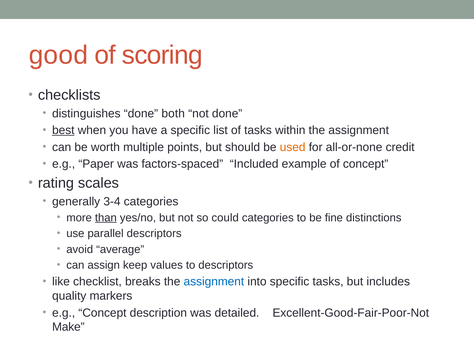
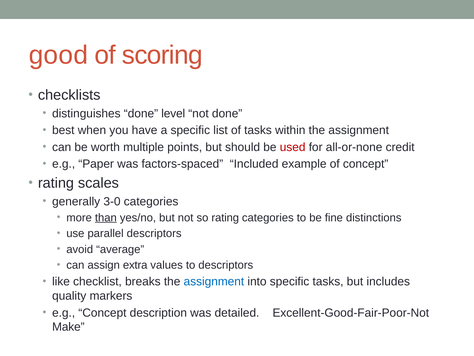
both: both -> level (173, 113)
best underline: present -> none (63, 130)
used colour: orange -> red (293, 147)
3-4: 3-4 -> 3-0 (112, 201)
so could: could -> rating (225, 217)
keep: keep -> extra (135, 265)
